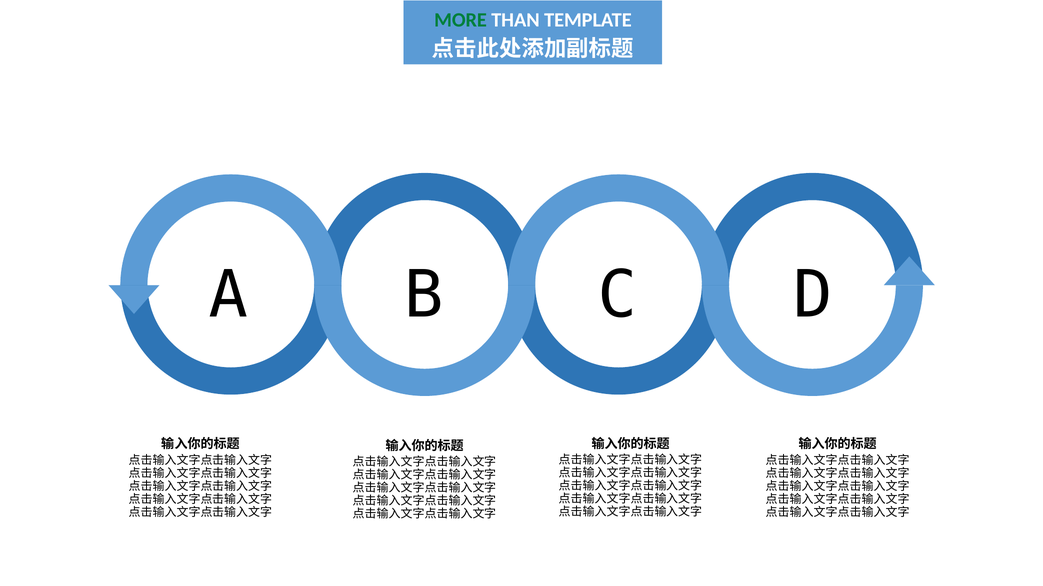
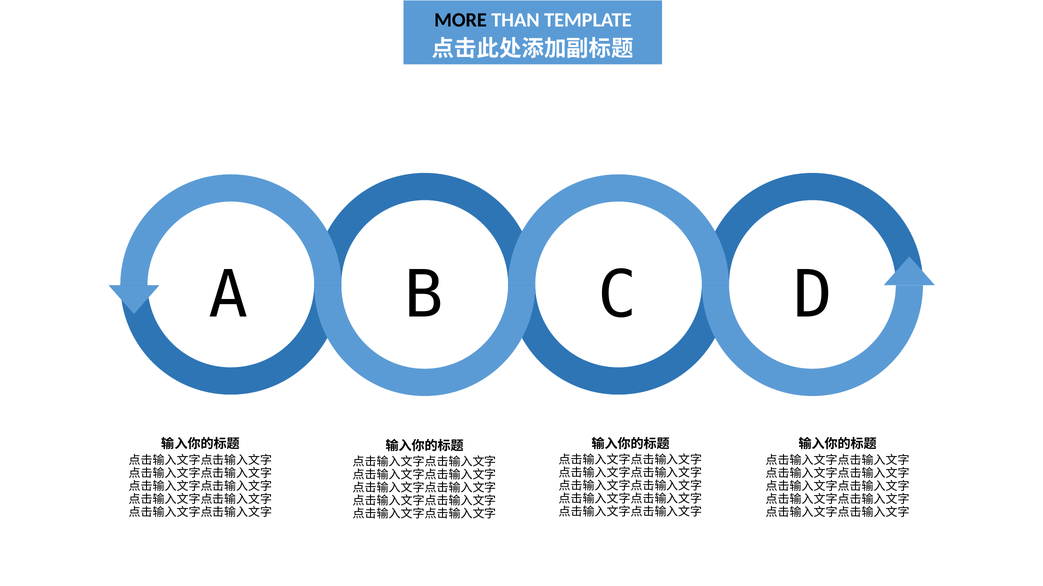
MORE colour: green -> black (461, 20)
